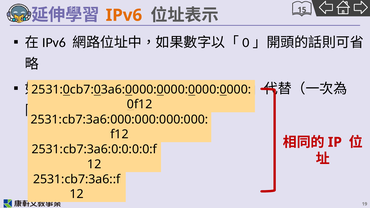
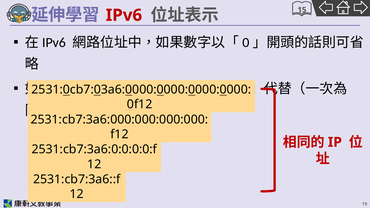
IPv6 colour: orange -> red (124, 15)
